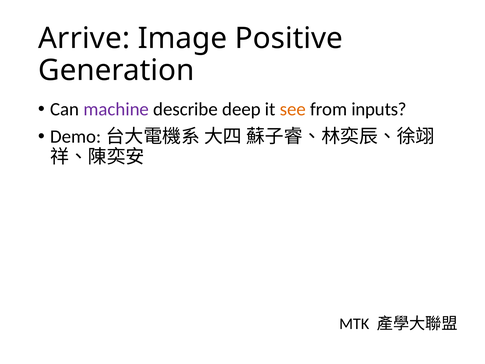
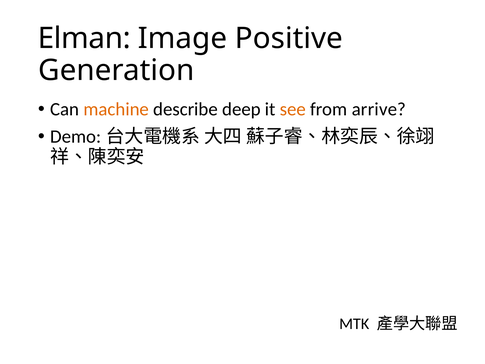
Arrive: Arrive -> Elman (84, 38)
machine colour: purple -> orange (116, 109)
inputs: inputs -> arrive (379, 109)
